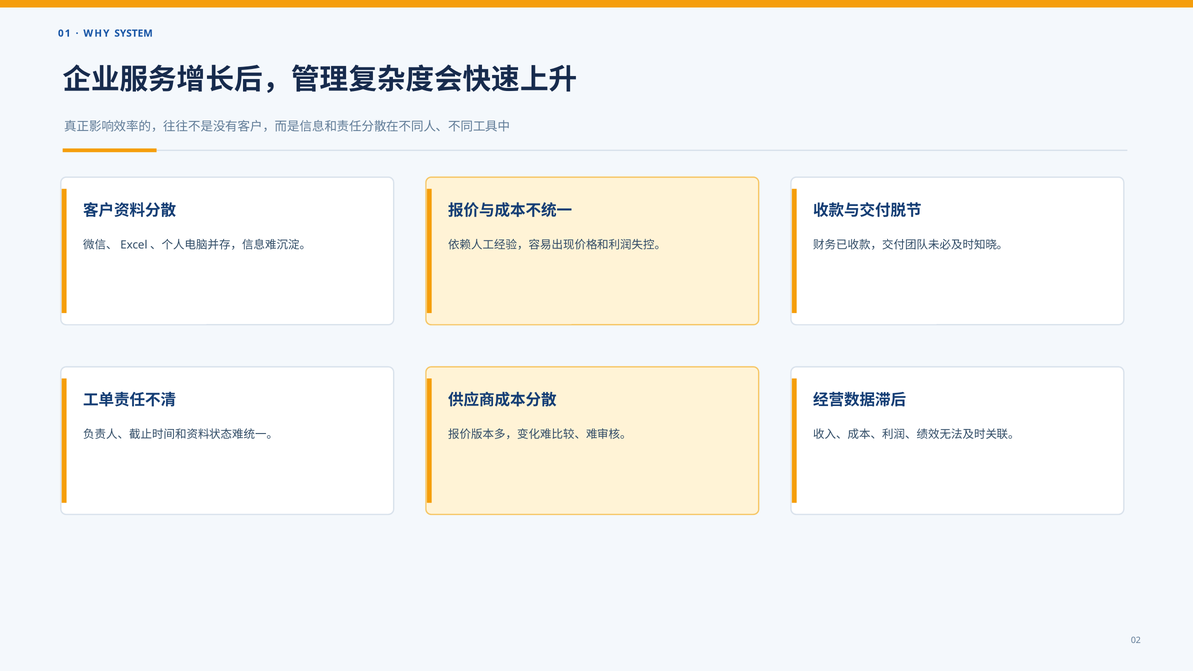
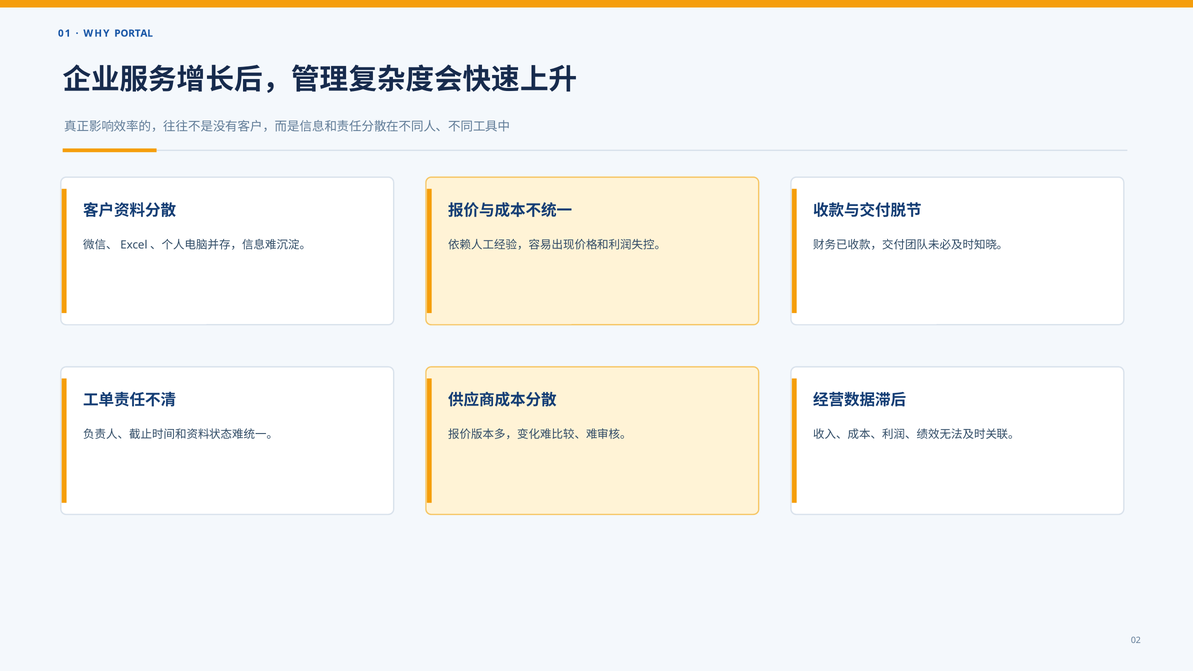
SYSTEM: SYSTEM -> PORTAL (134, 33)
